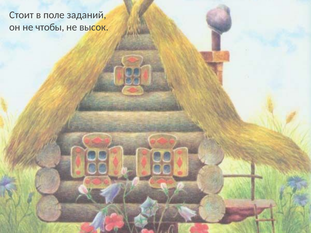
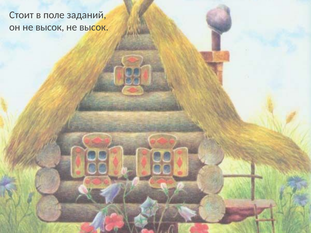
он не чтобы: чтобы -> высок (50, 27)
